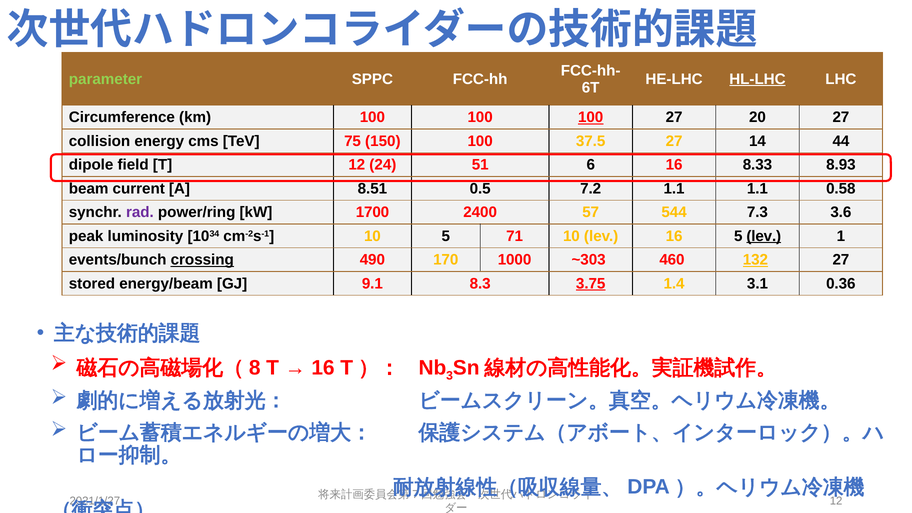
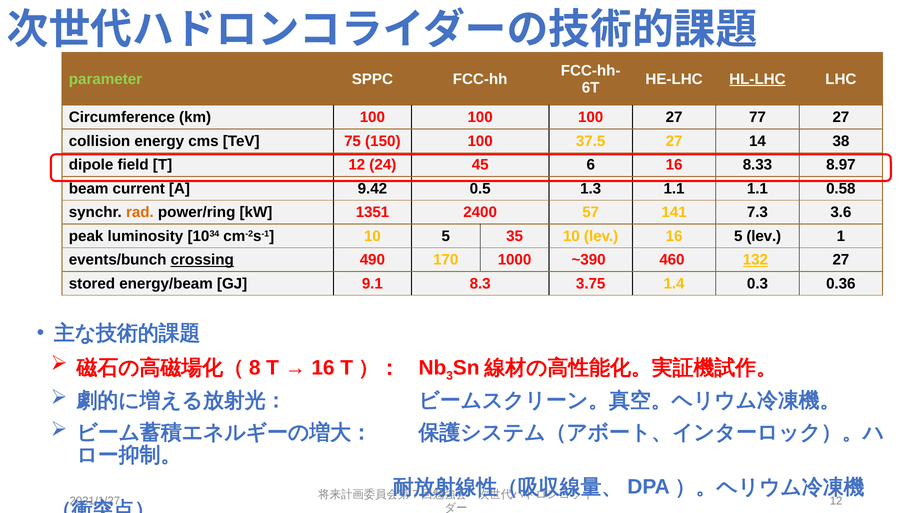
100 underline: present -> none (591, 117)
20: 20 -> 77 (758, 117)
44: 44 -> 38 (841, 141)
51: 51 -> 45 (480, 165)
8.93: 8.93 -> 8.97 (841, 165)
8.51: 8.51 -> 9.42 (372, 189)
7.2: 7.2 -> 1.3 (591, 189)
rad colour: purple -> orange (140, 212)
1700: 1700 -> 1351 (372, 212)
544: 544 -> 141 (674, 212)
71: 71 -> 35 (515, 236)
lev underline: present -> none (764, 236)
~303: ~303 -> ~390 (589, 260)
3.75 underline: present -> none (591, 284)
3.1: 3.1 -> 0.3 (757, 284)
